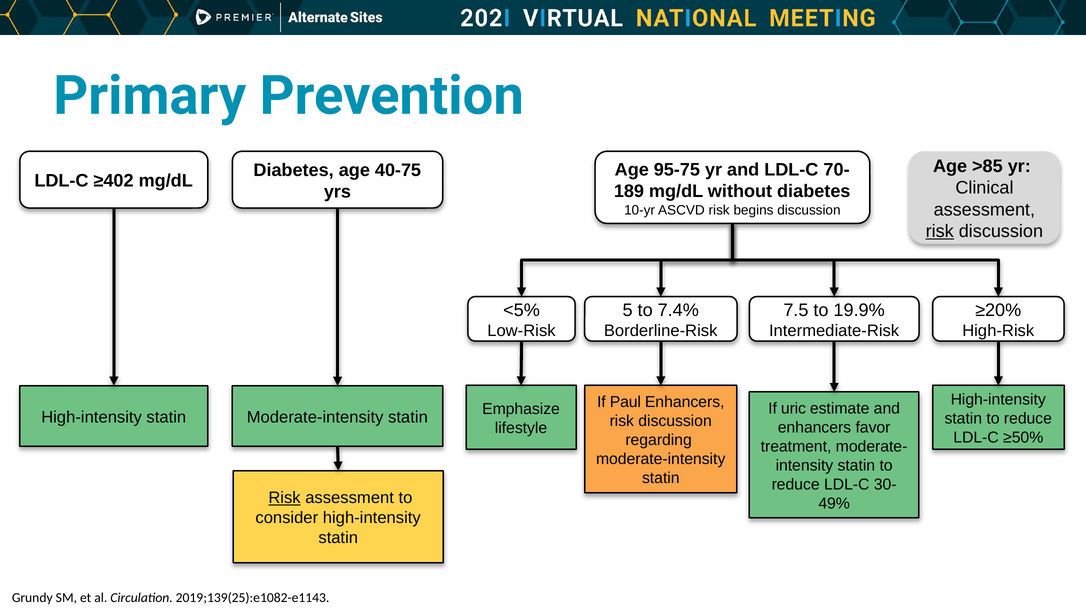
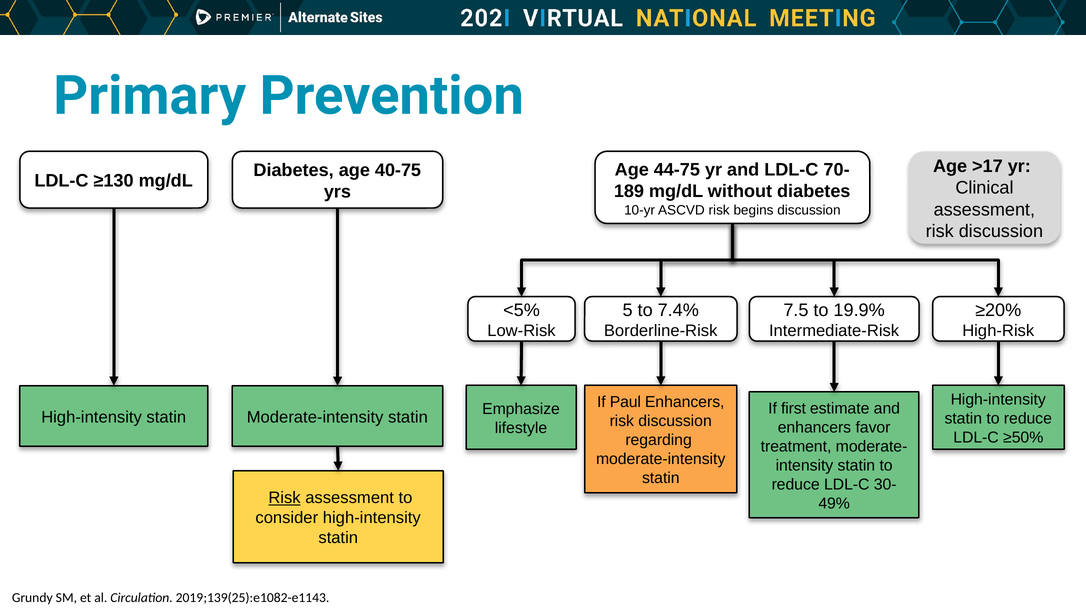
>85: >85 -> >17 (987, 166)
95-75: 95-75 -> 44-75 (677, 170)
≥402: ≥402 -> ≥130 (114, 181)
risk underline: present -> none (940, 231)
uric: uric -> first (794, 408)
